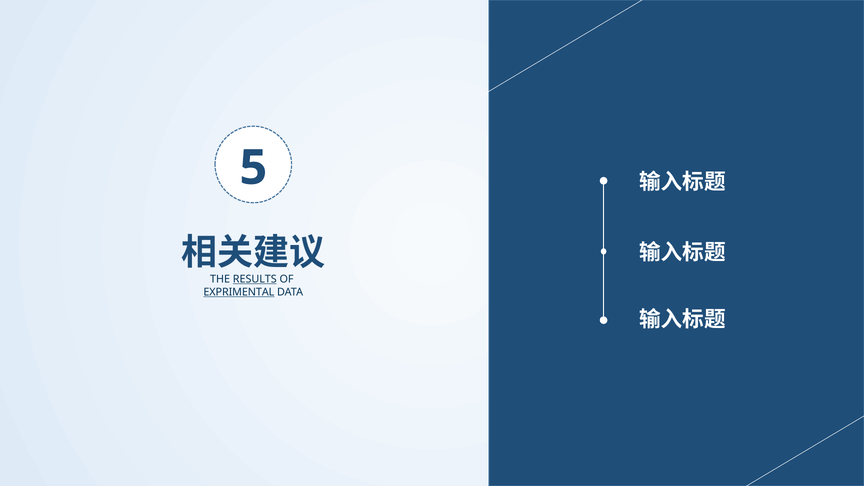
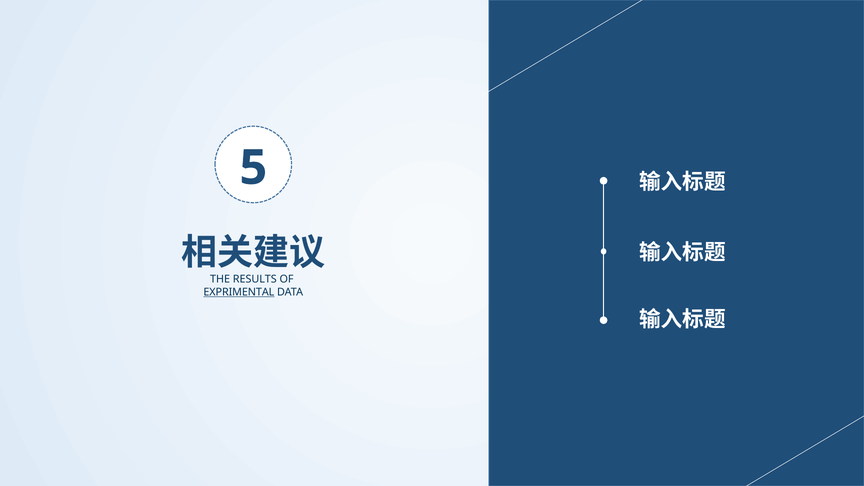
RESULTS underline: present -> none (255, 279)
